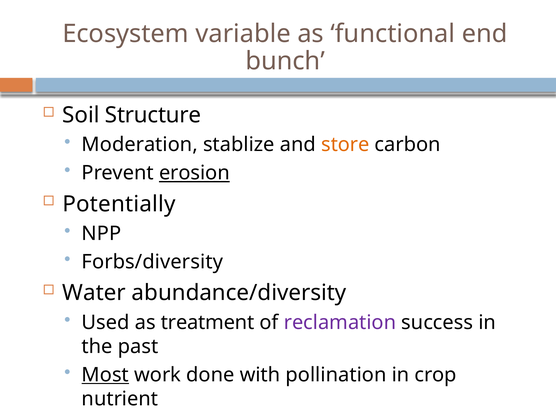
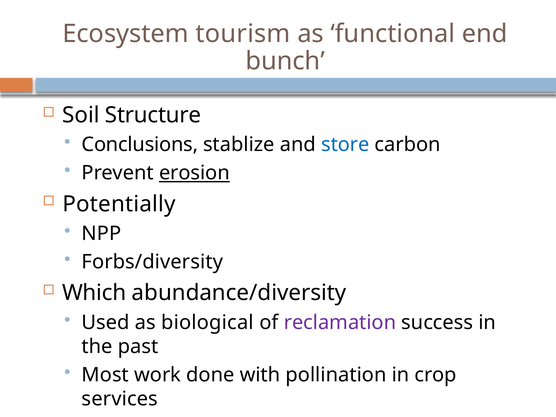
variable: variable -> tourism (243, 34)
Moderation: Moderation -> Conclusions (140, 145)
store colour: orange -> blue (345, 145)
Water: Water -> Which (94, 293)
treatment: treatment -> biological (207, 322)
Most underline: present -> none (105, 375)
nutrient: nutrient -> services (120, 399)
